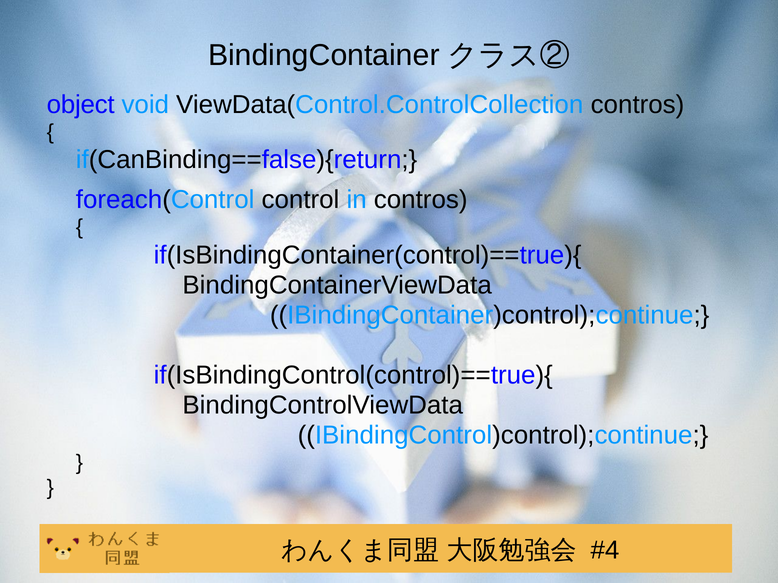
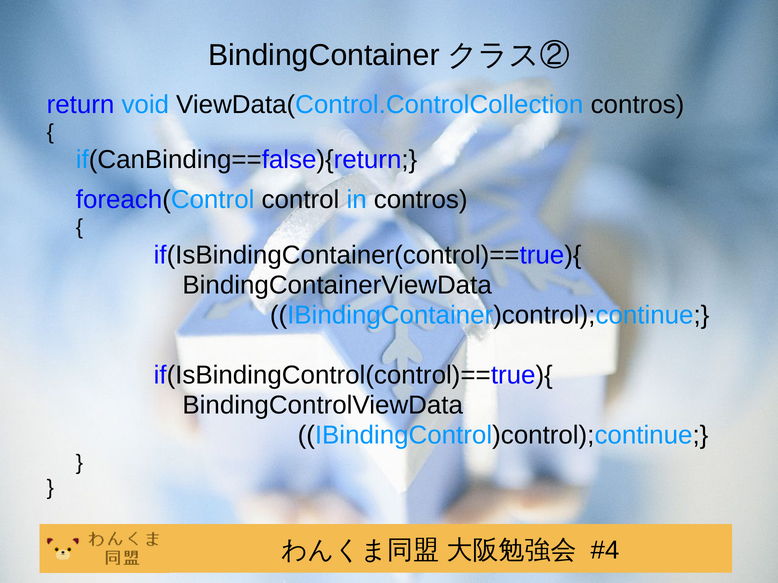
object: object -> return (81, 105)
